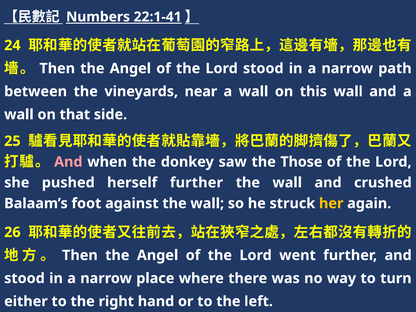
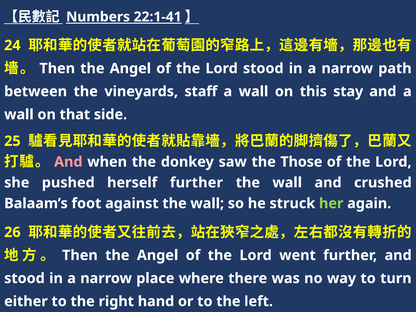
near: near -> staff (201, 91)
this wall: wall -> stay (348, 91)
her colour: yellow -> light green (331, 203)
